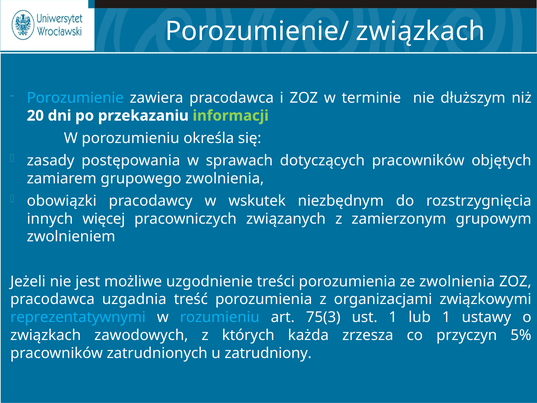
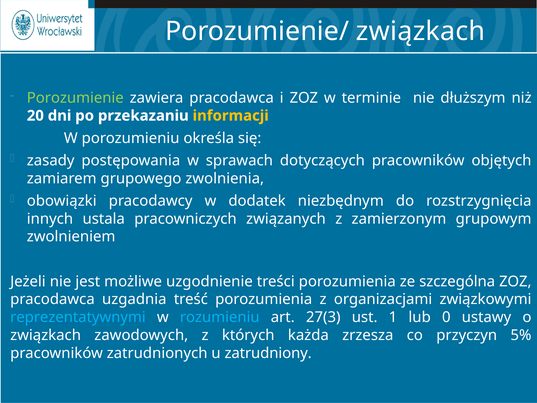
Porozumienie colour: light blue -> light green (75, 98)
informacji colour: light green -> yellow (231, 116)
wskutek: wskutek -> dodatek (257, 201)
więcej: więcej -> ustala (104, 219)
ze zwolnienia: zwolnienia -> szczególna (457, 281)
75(3: 75(3 -> 27(3 (323, 317)
lub 1: 1 -> 0 (446, 317)
